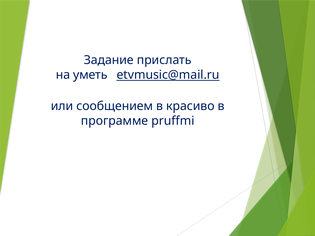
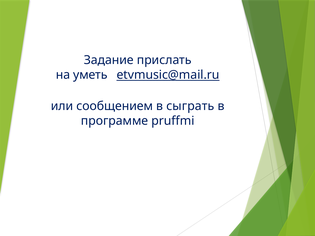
красиво: красиво -> сыграть (190, 106)
